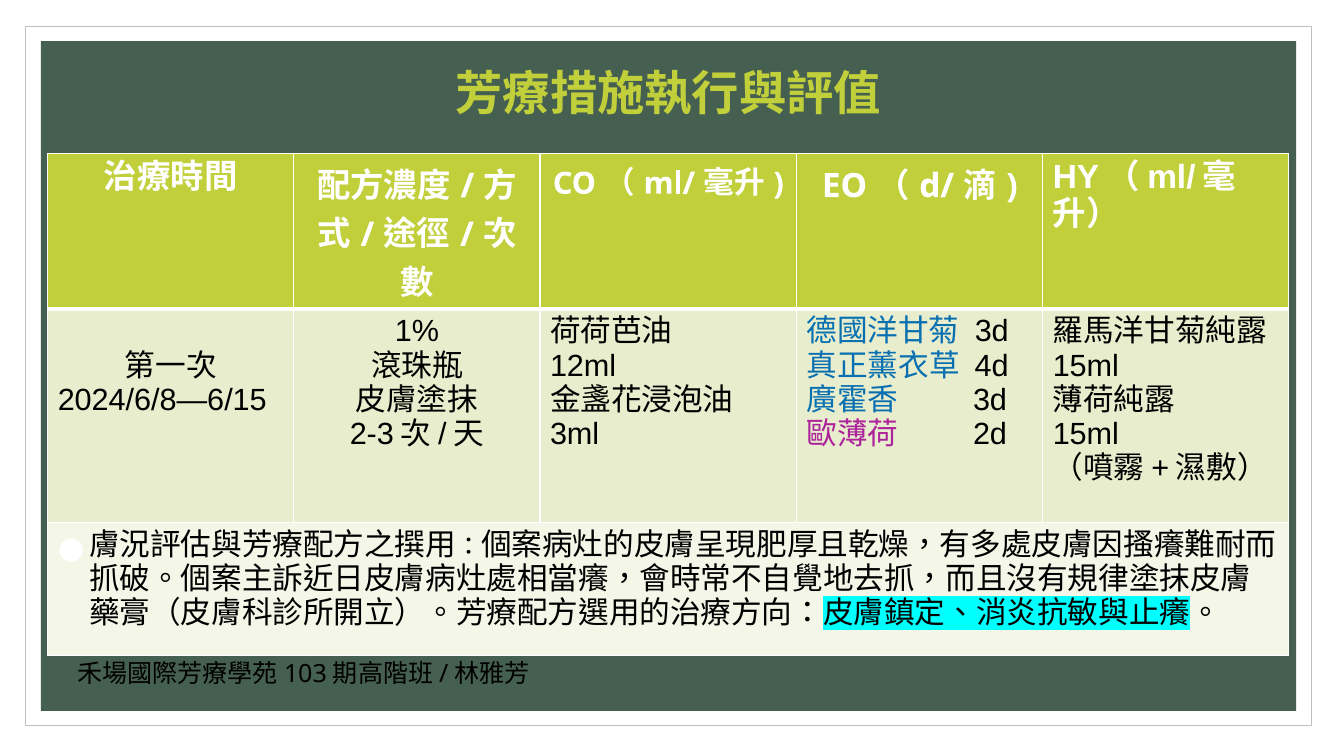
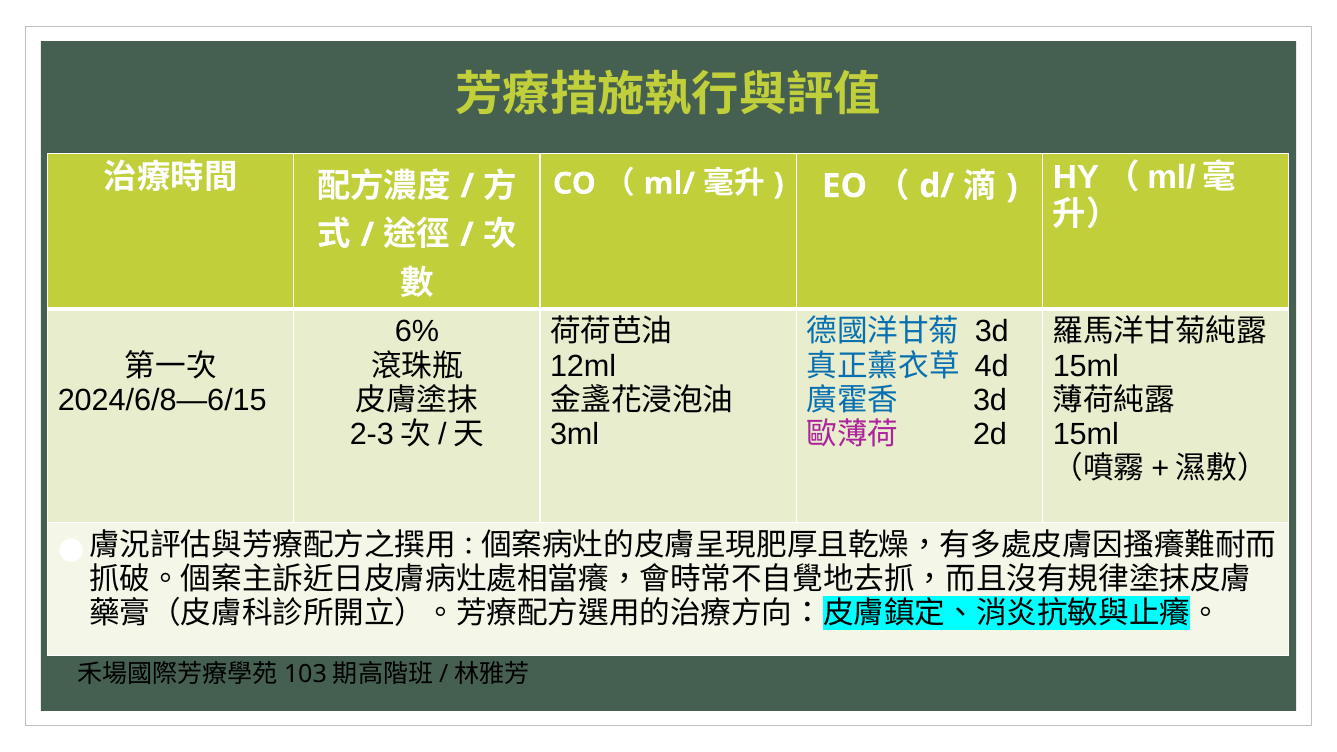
1%: 1% -> 6% (417, 332)
